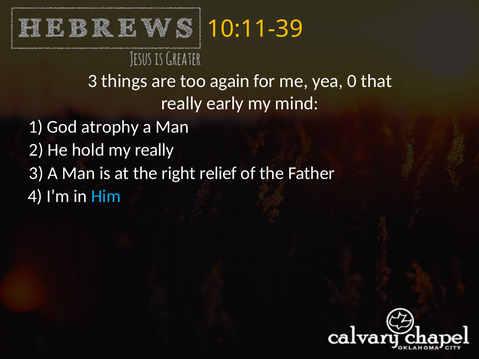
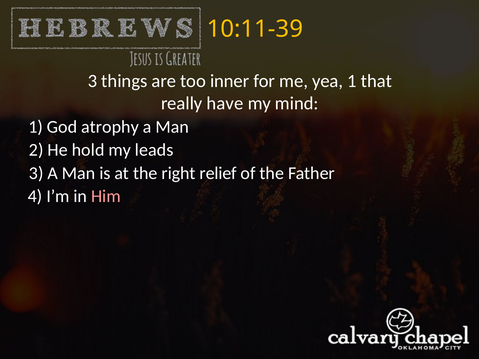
again: again -> inner (230, 81)
yea 0: 0 -> 1 (352, 81)
early: early -> have (225, 104)
my really: really -> leads (154, 150)
Him colour: light blue -> pink (106, 196)
